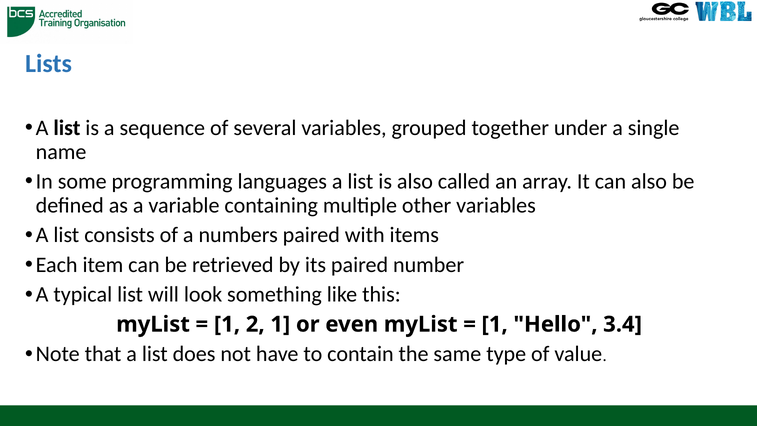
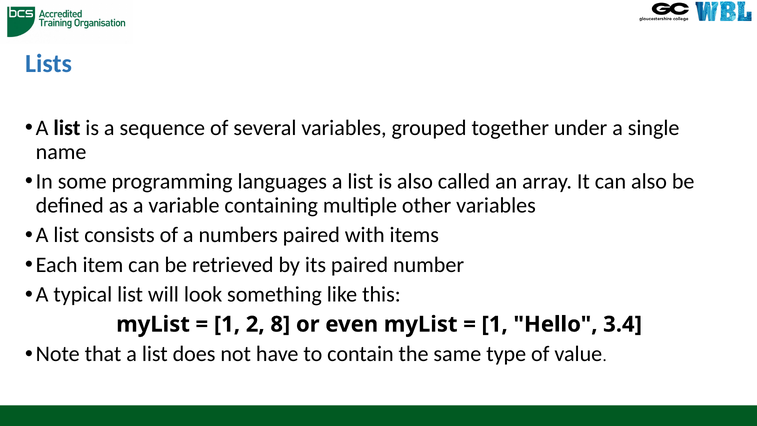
2 1: 1 -> 8 (280, 324)
